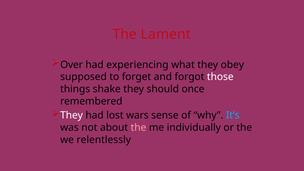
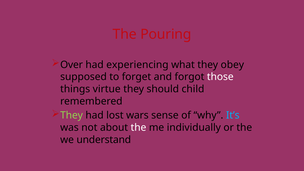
Lament: Lament -> Pouring (166, 34)
shake: shake -> virtue (107, 89)
once: once -> child (193, 89)
They colour: white -> light green (72, 115)
the colour: pink -> white (138, 128)
relentlessly: relentlessly -> understand (104, 140)
